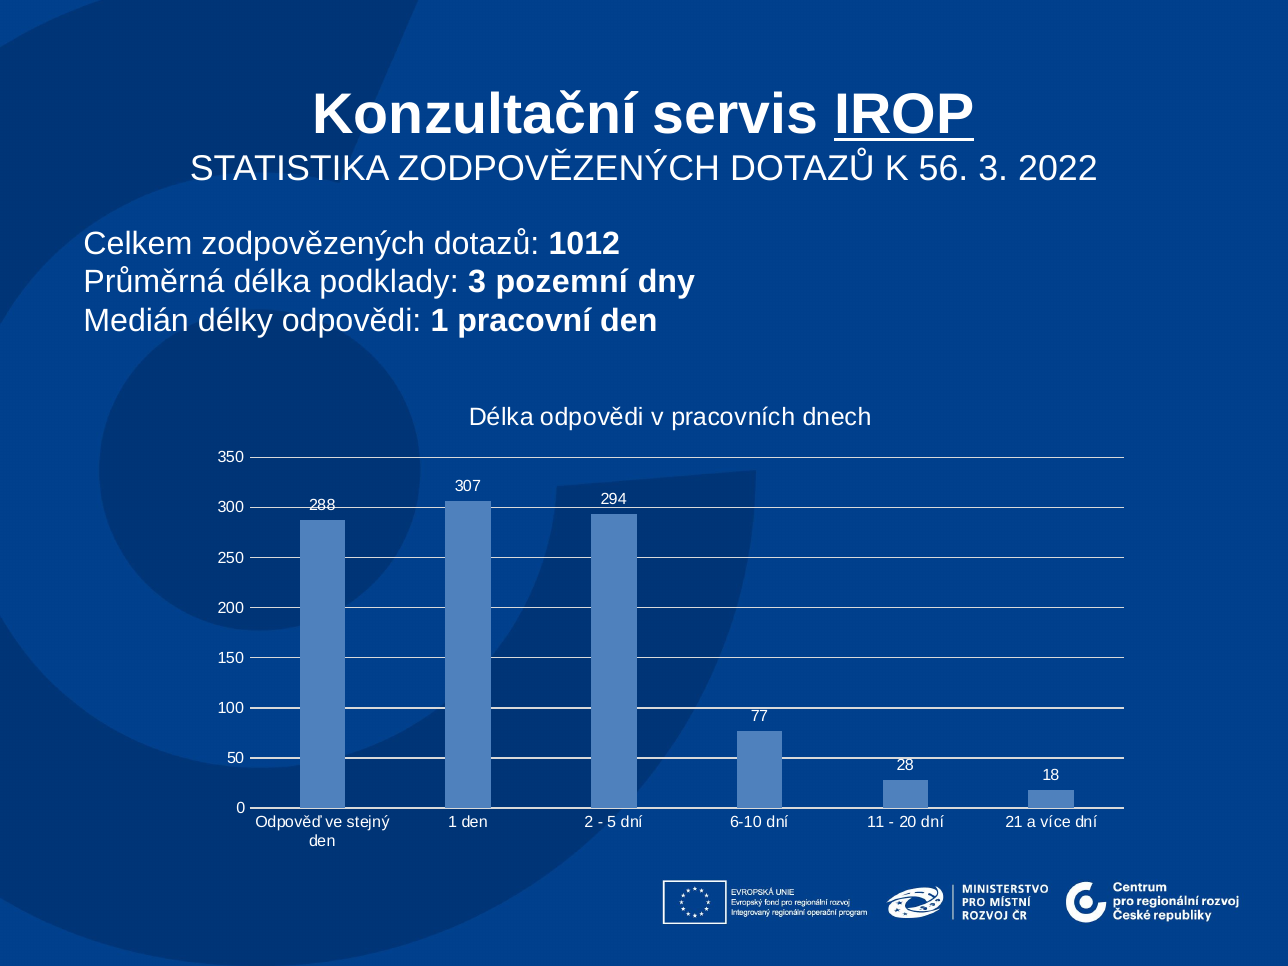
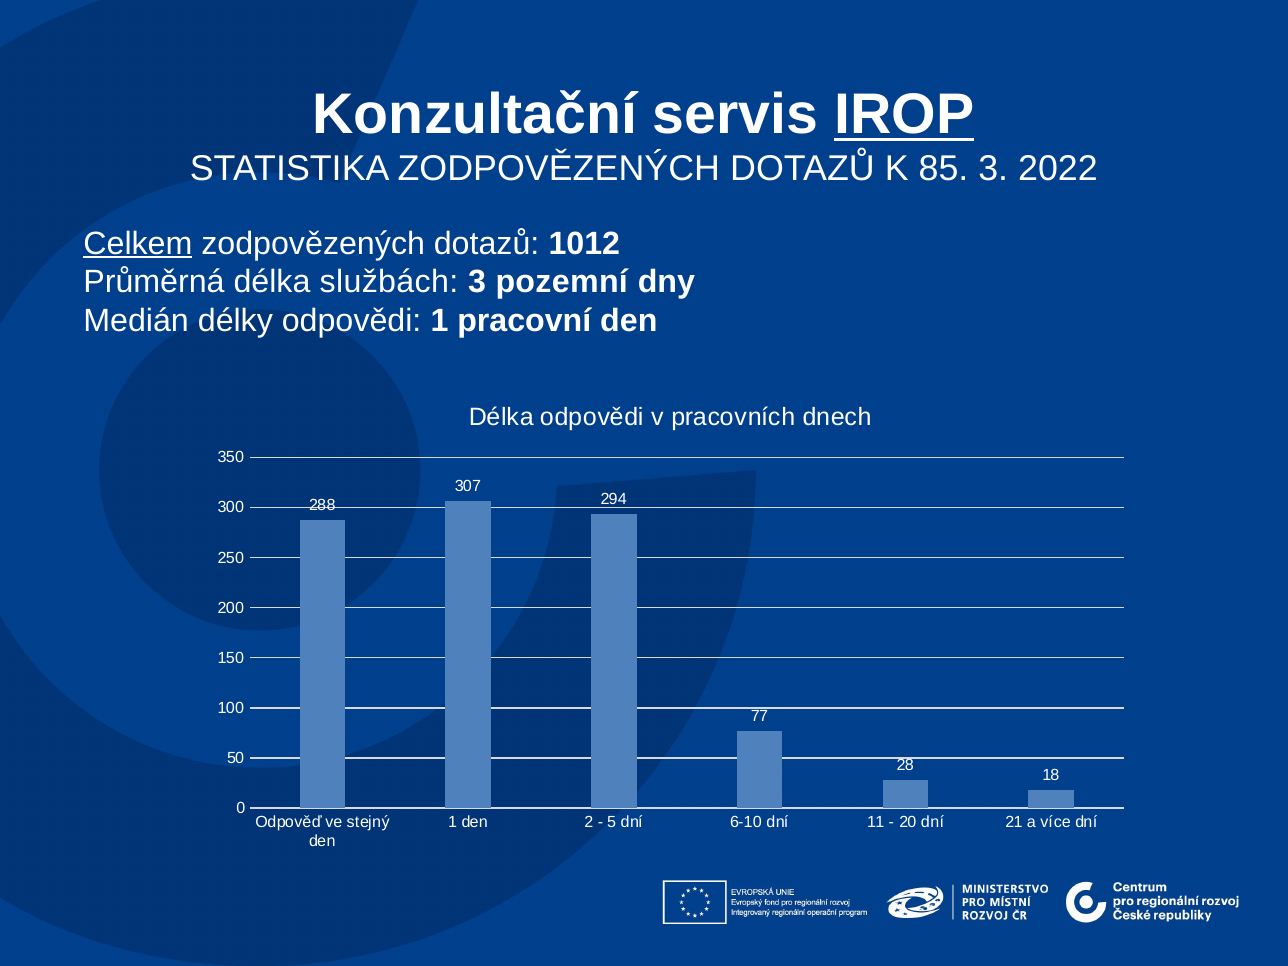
56: 56 -> 85 (943, 169)
Celkem underline: none -> present (138, 244)
podklady: podklady -> službách (389, 282)
